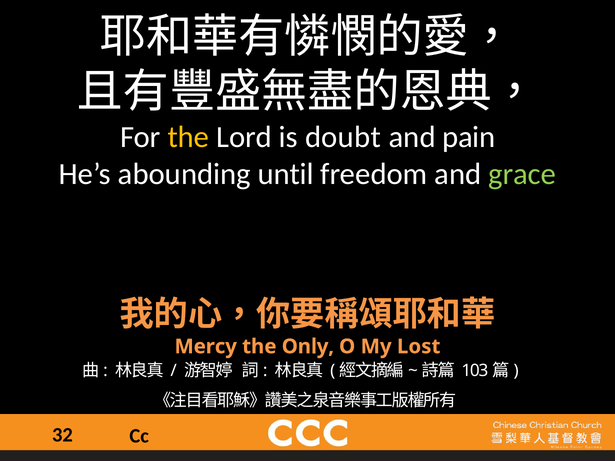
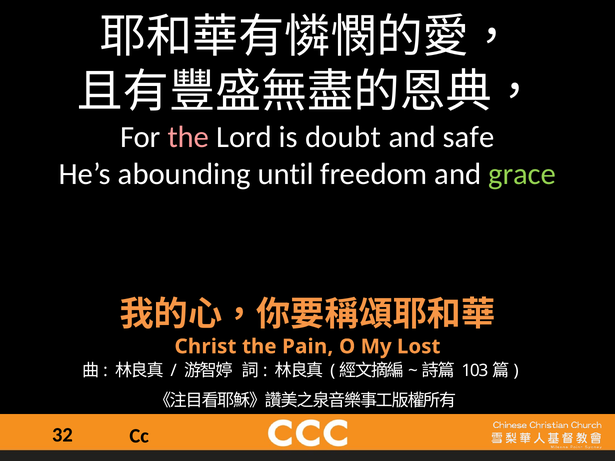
the colour: yellow -> pink (188, 137)
pain: pain -> safe (469, 137)
Mercy: Mercy -> Christ (205, 347)
Only: Only -> Pain (308, 347)
